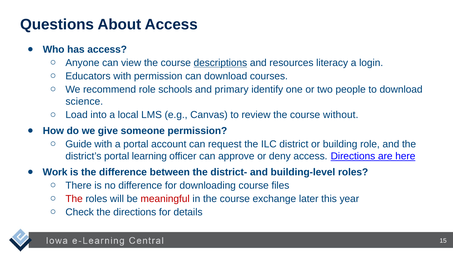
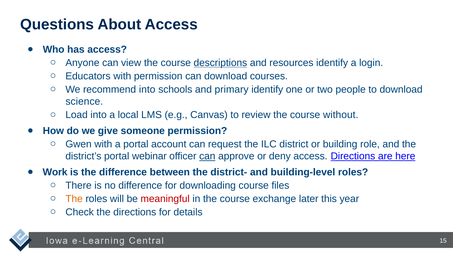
resources literacy: literacy -> identify (332, 63)
recommend role: role -> into (147, 89)
Guide: Guide -> Gwen (79, 144)
learning: learning -> webinar (149, 156)
can underline: none -> present (207, 156)
The colour: red -> orange (74, 199)
